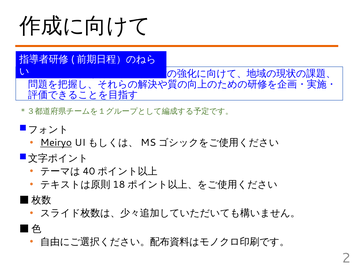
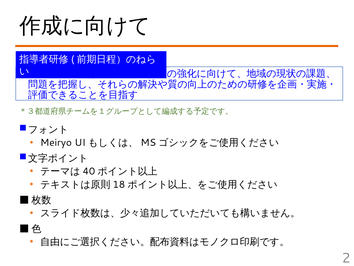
Meiryo underline: present -> none (56, 142)
